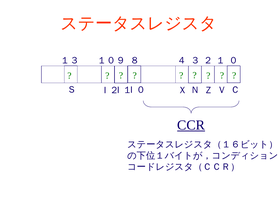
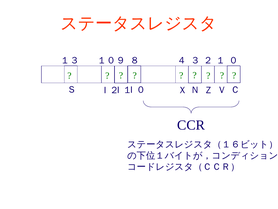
CCR underline: present -> none (191, 125)
